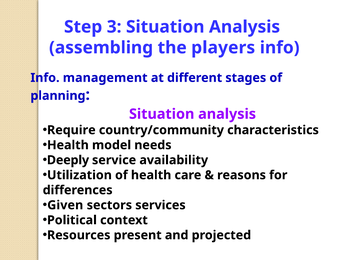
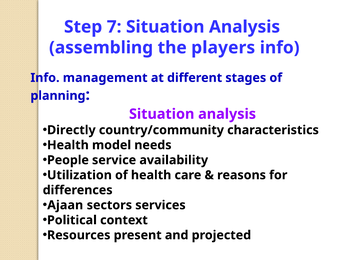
3: 3 -> 7 (114, 27)
Require: Require -> Directly (71, 130)
Deeply: Deeply -> People (68, 160)
Given: Given -> Ajaan (65, 205)
